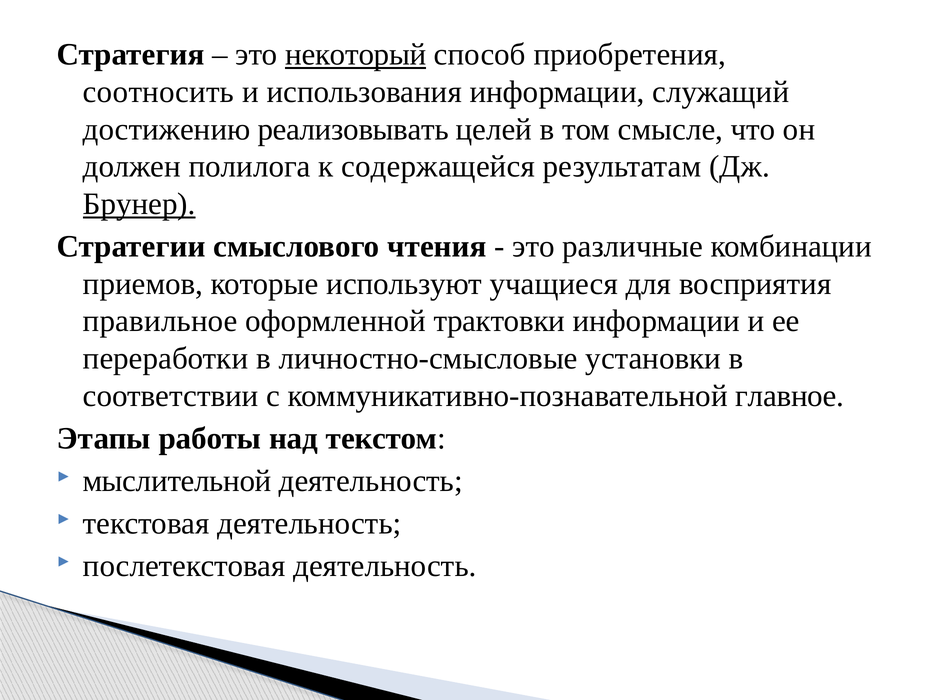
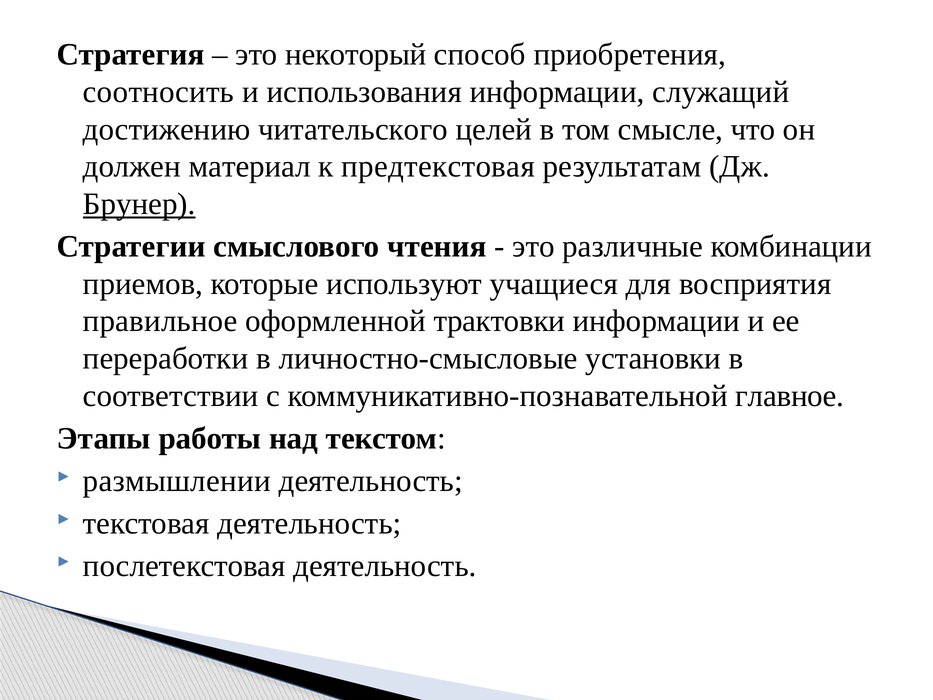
некоторый underline: present -> none (356, 55)
реализовывать: реализовывать -> читательского (353, 129)
полилога: полилога -> материал (250, 167)
содержащейся: содержащейся -> предтекстовая (438, 167)
мыслительной: мыслительной -> размышлении (177, 481)
